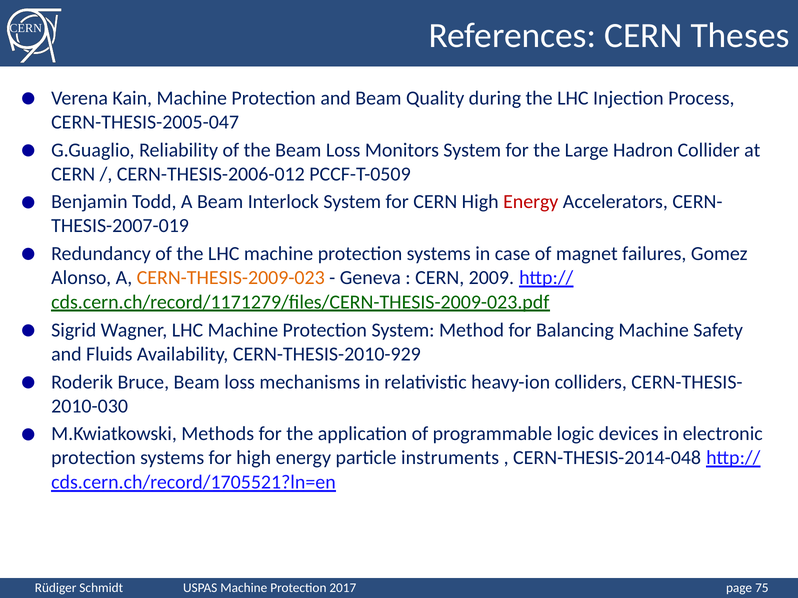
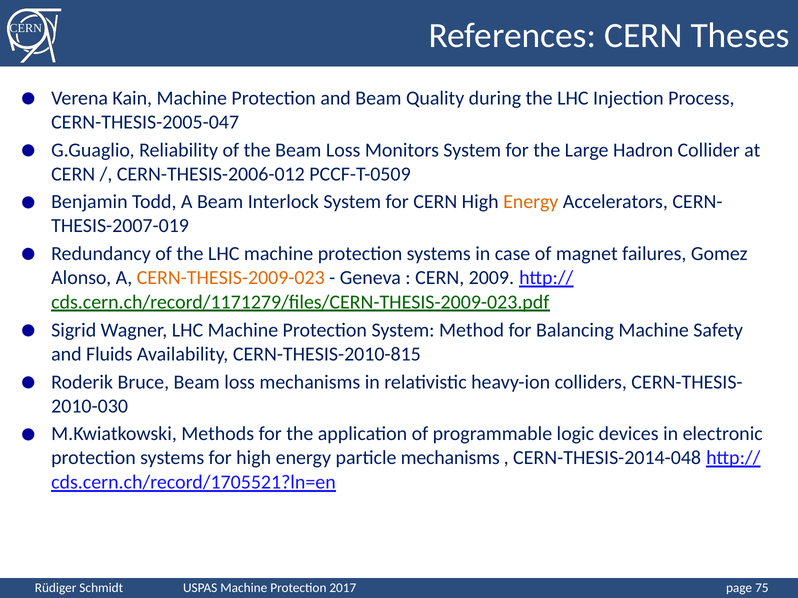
Energy colour: red -> orange (531, 202)
CERN-THESIS-2010-929: CERN-THESIS-2010-929 -> CERN-THESIS-2010-815 (327, 354)
particle instruments: instruments -> mechanisms (450, 458)
